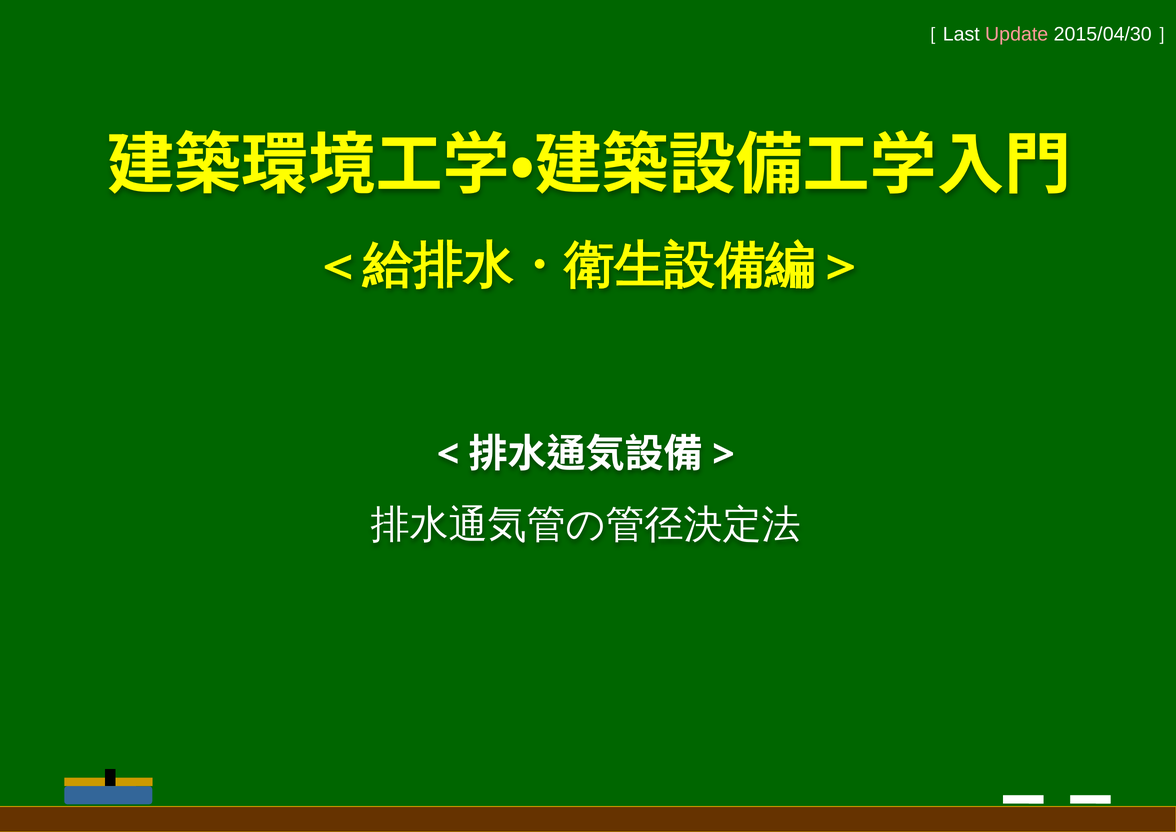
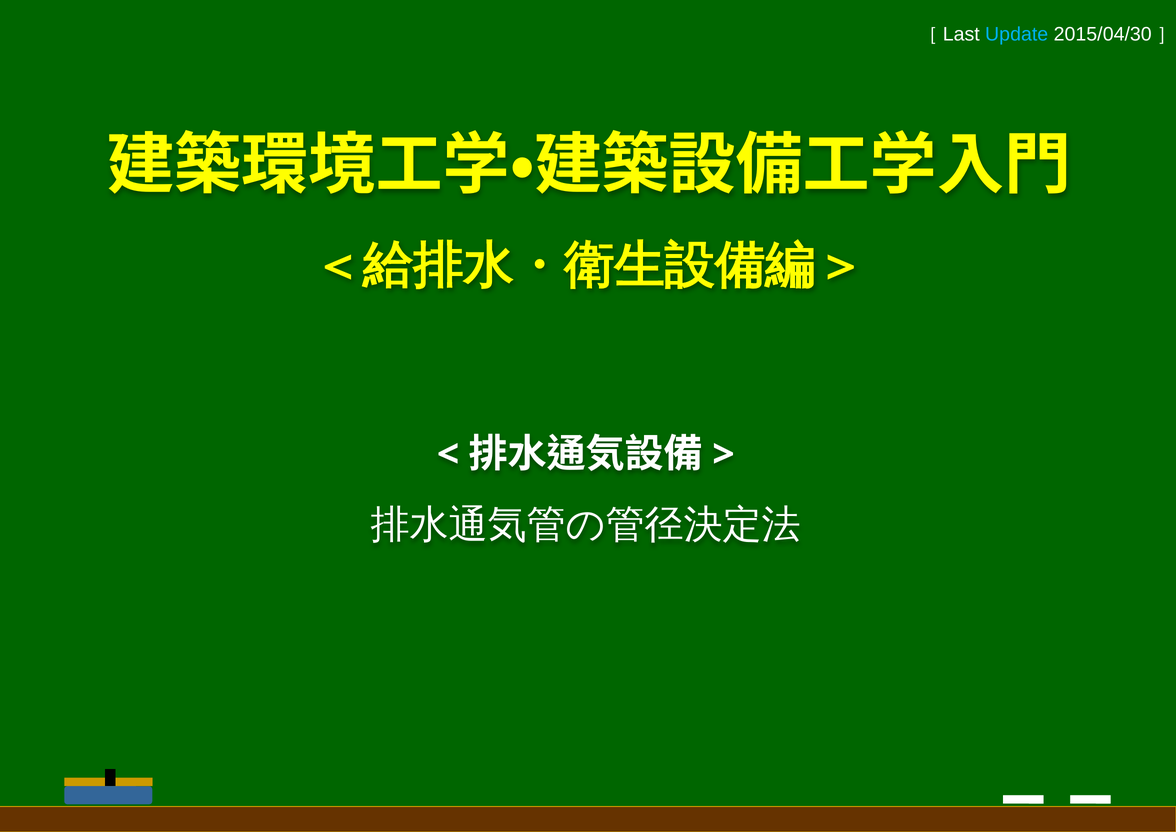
Update colour: pink -> light blue (1017, 34)
